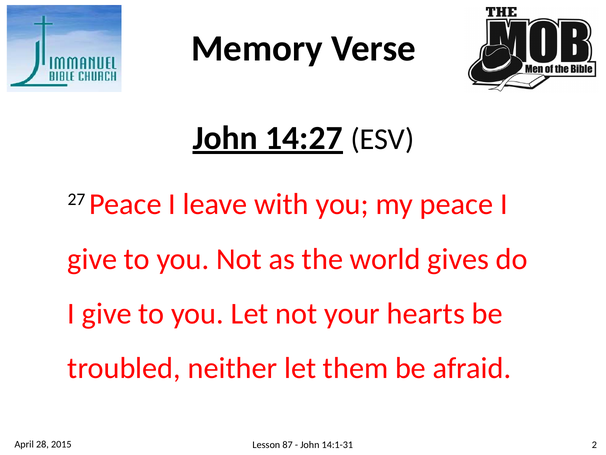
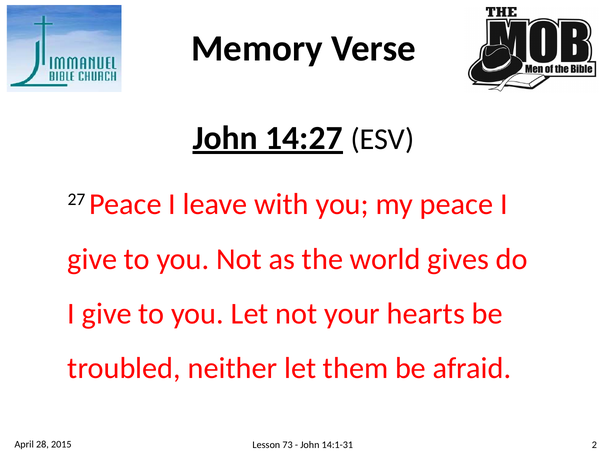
87: 87 -> 73 (288, 444)
